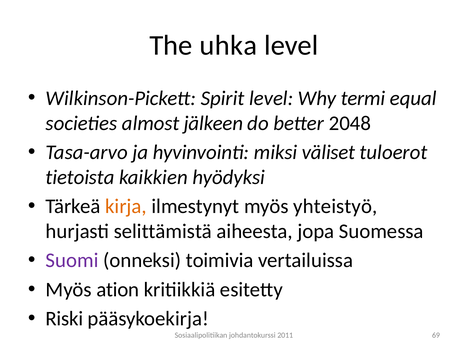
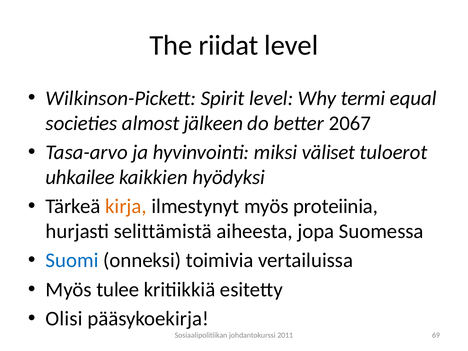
uhka: uhka -> riidat (229, 45)
2048: 2048 -> 2067 (350, 123)
tietoista: tietoista -> uhkailee (80, 177)
yhteistyö: yhteistyö -> proteiinia (336, 206)
Suomi colour: purple -> blue (72, 260)
ation: ation -> tulee (118, 290)
Riski: Riski -> Olisi (64, 319)
